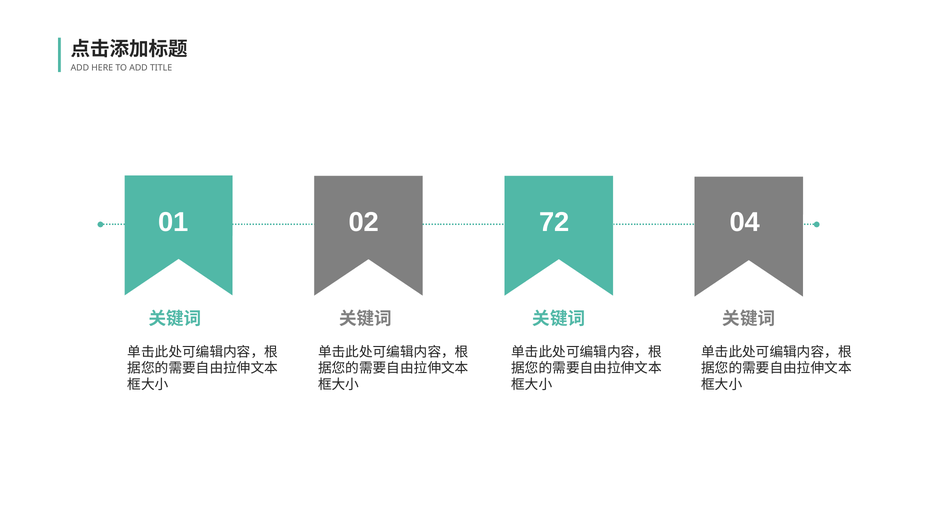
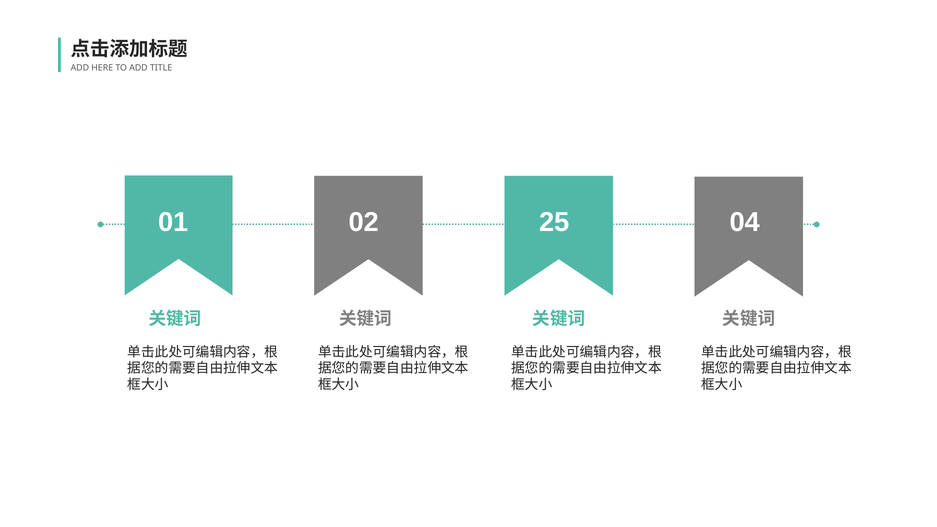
72: 72 -> 25 (554, 222)
